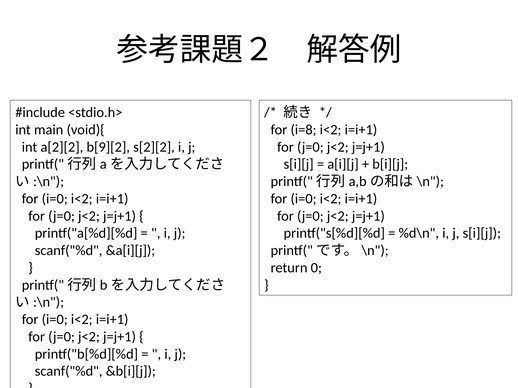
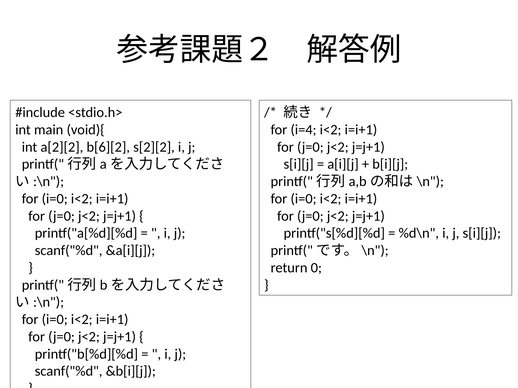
i=8: i=8 -> i=4 (304, 130)
b[9][2: b[9][2 -> b[6][2 (108, 147)
